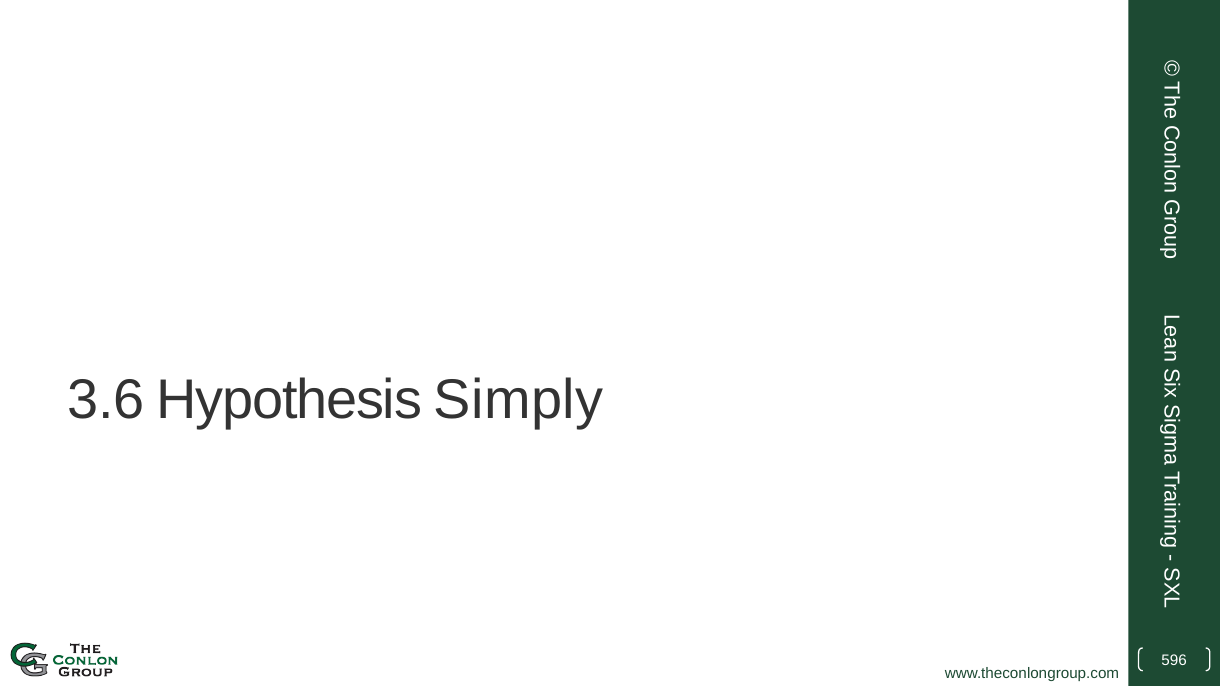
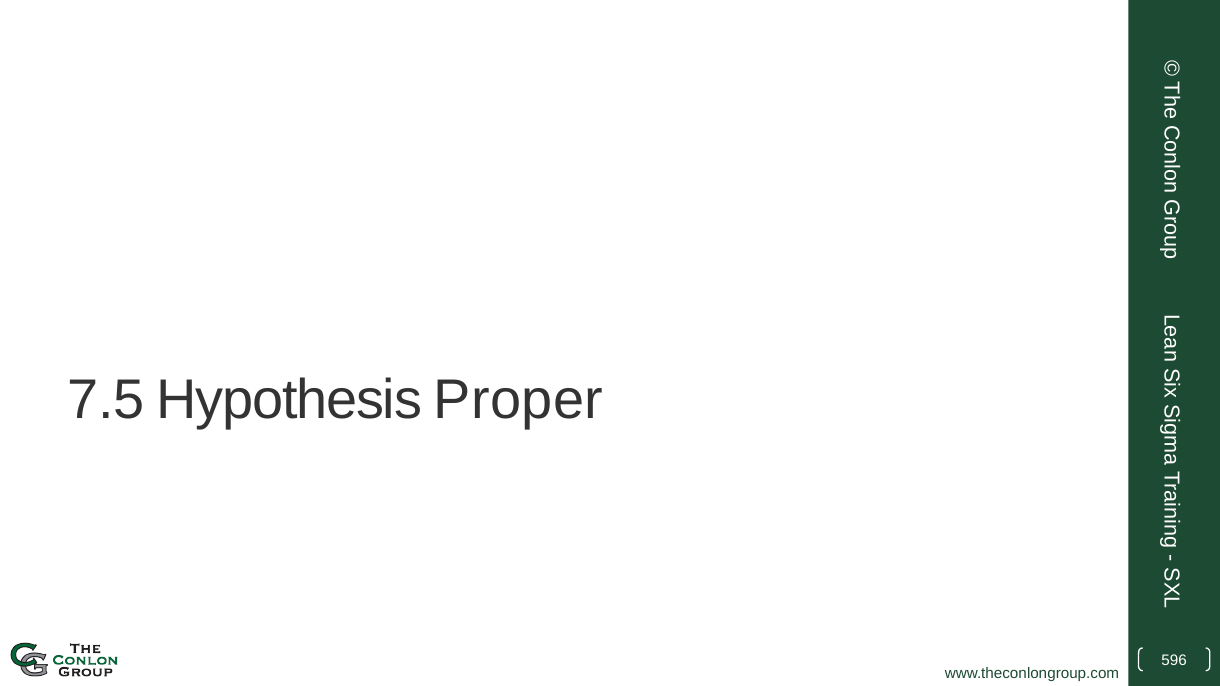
3.6: 3.6 -> 7.5 (106, 401)
Simply: Simply -> Proper (519, 401)
